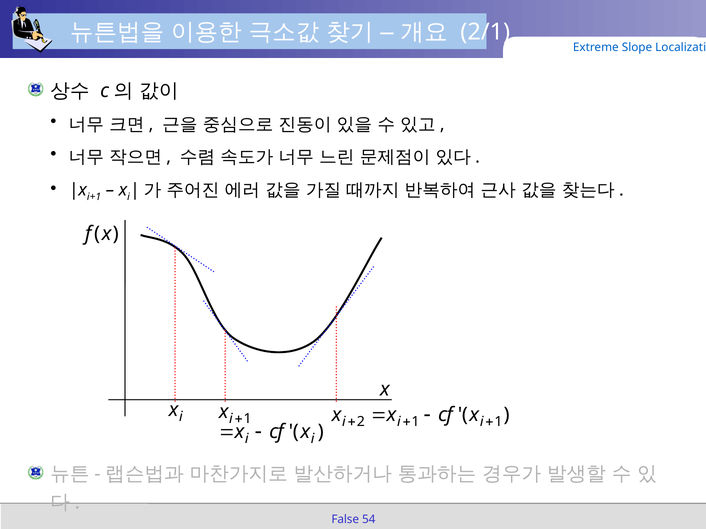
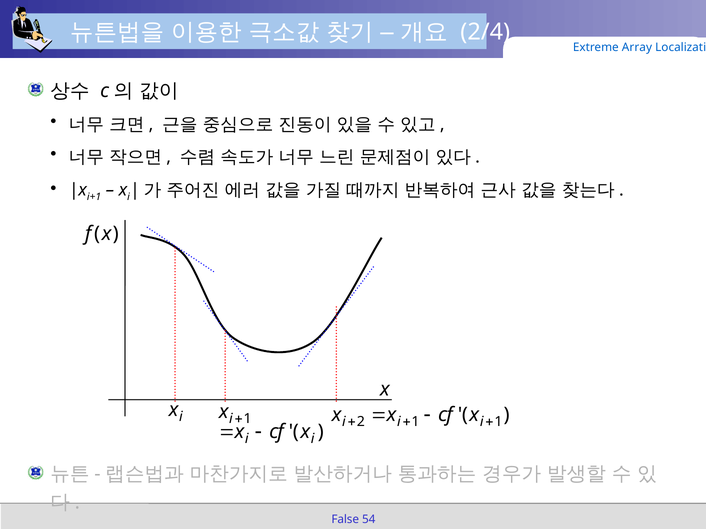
2/1: 2/1 -> 2/4 (485, 32)
Slope: Slope -> Array (637, 47)
